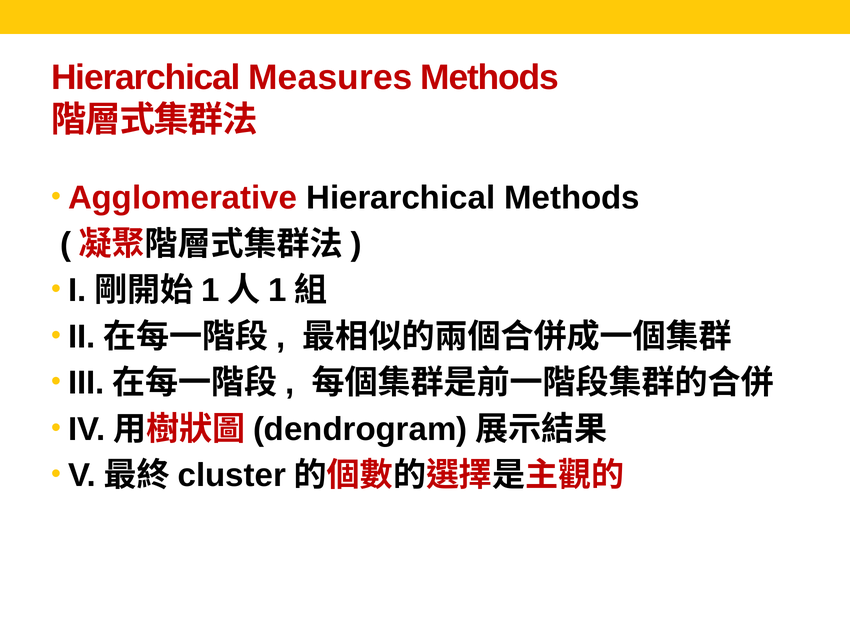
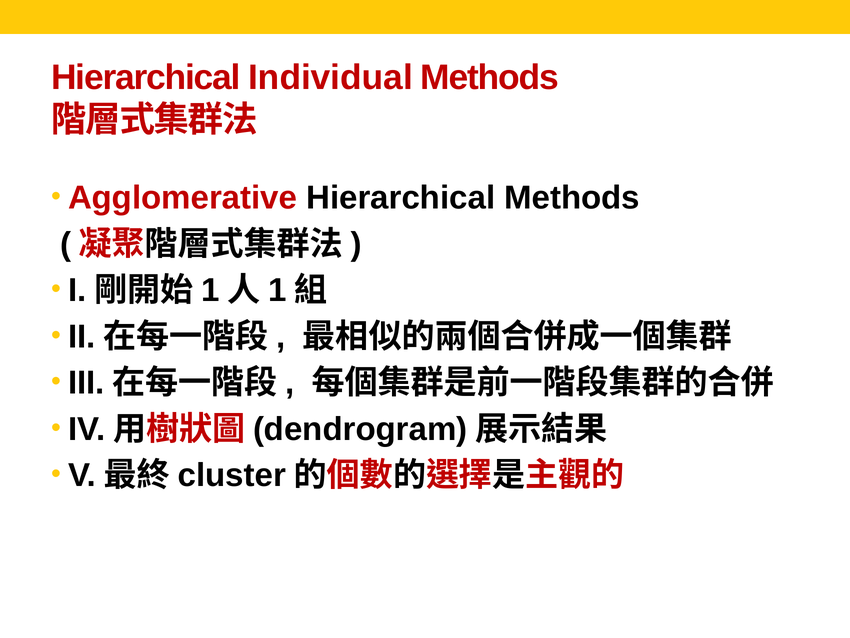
Measures: Measures -> Individual (331, 78)
